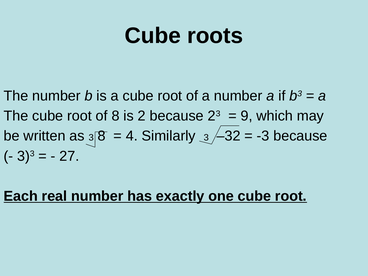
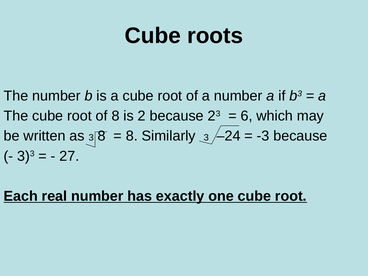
9: 9 -> 6 (247, 116)
4: 4 -> 8 (132, 136)
–32: –32 -> –24 (229, 136)
